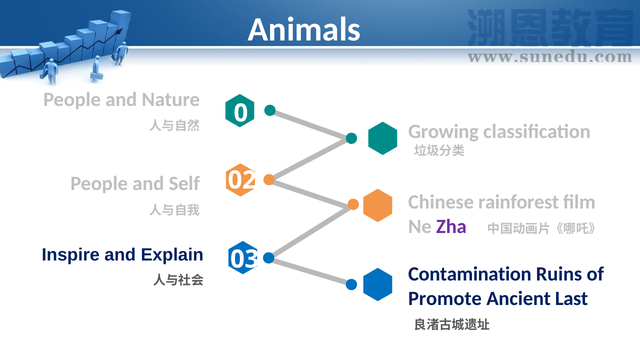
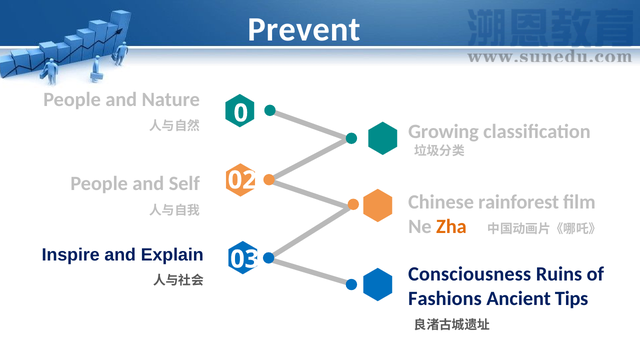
Animals: Animals -> Prevent (304, 29)
Zha colour: purple -> orange (451, 227)
Contamination: Contamination -> Consciousness (470, 274)
Promote: Promote -> Fashions (445, 298)
Last: Last -> Tips (572, 298)
